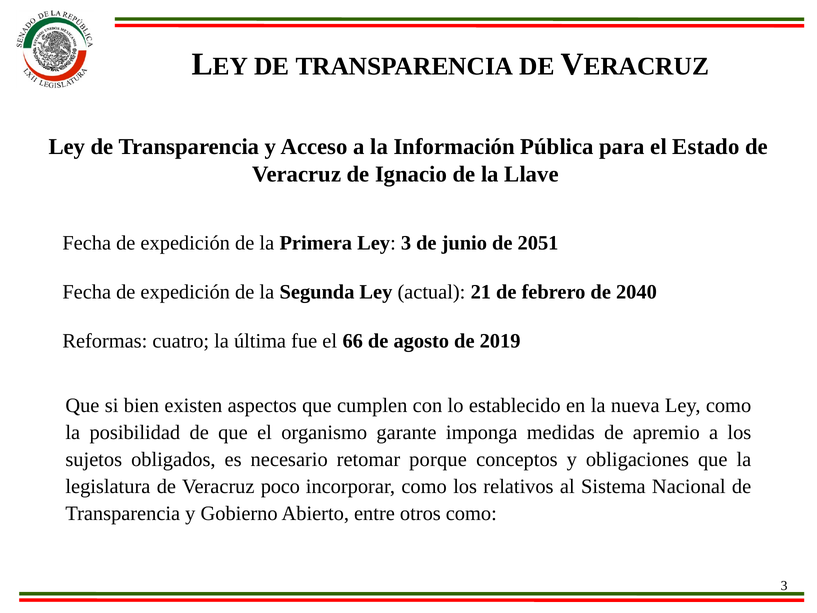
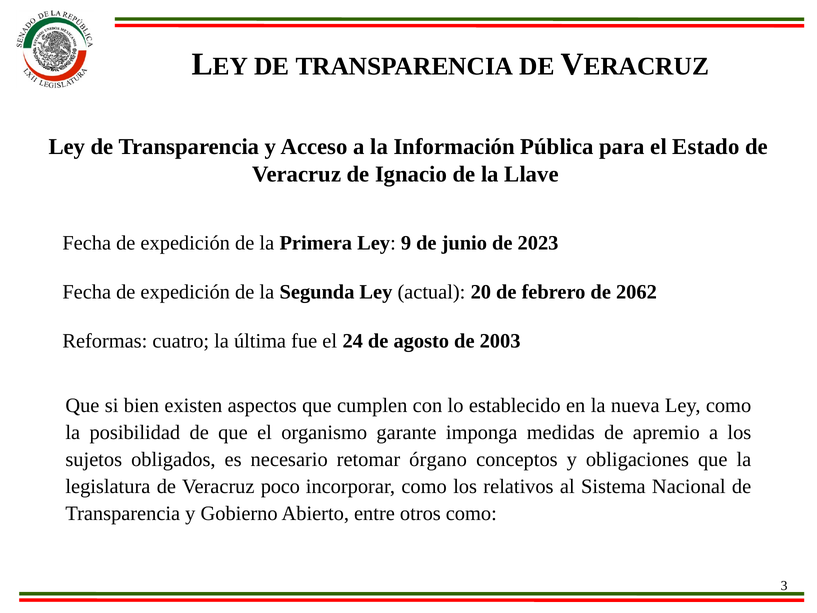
Ley 3: 3 -> 9 (406, 243)
2051: 2051 -> 2023 (538, 243)
21: 21 -> 20 (481, 292)
2040: 2040 -> 2062 (636, 292)
66: 66 -> 24 (353, 341)
2019: 2019 -> 2003 (500, 341)
porque: porque -> órgano (438, 459)
